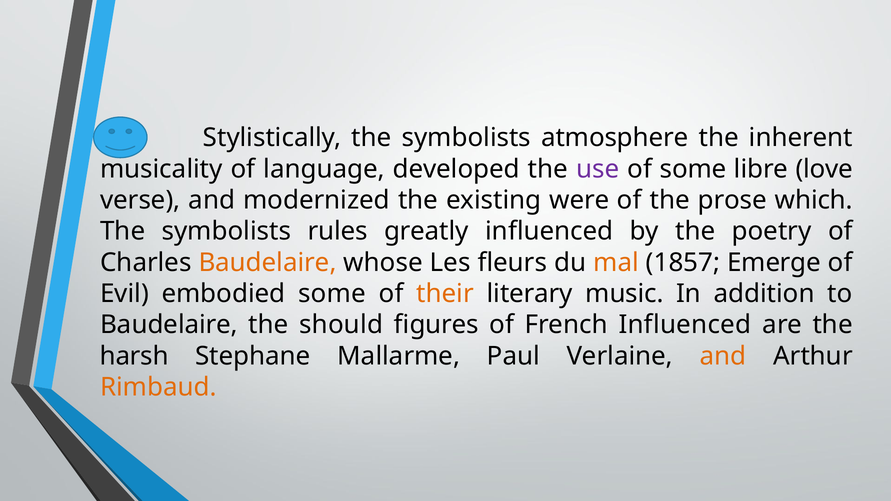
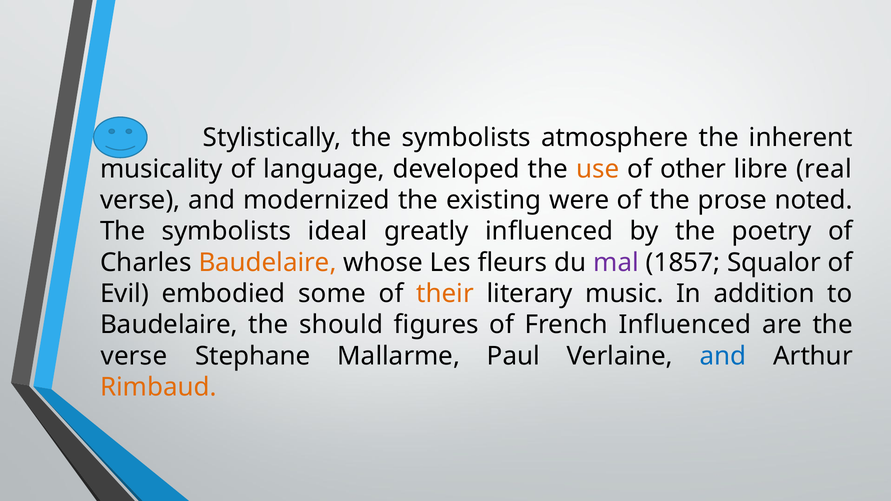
use colour: purple -> orange (598, 169)
of some: some -> other (693, 169)
love: love -> real (824, 169)
which: which -> noted (814, 200)
rules: rules -> ideal (337, 231)
mal colour: orange -> purple (616, 263)
Emerge: Emerge -> Squalor (774, 263)
harsh: harsh -> verse (134, 356)
and colour: orange -> blue (723, 356)
